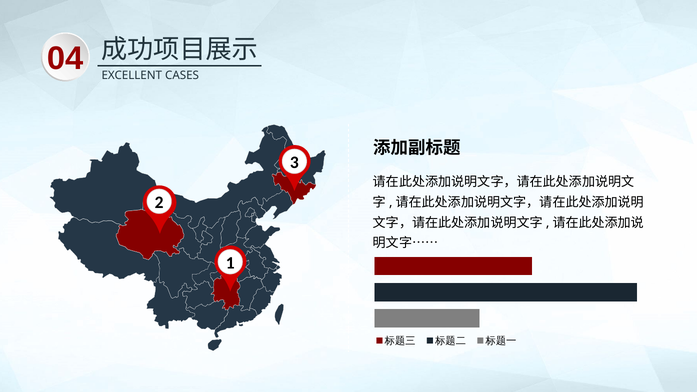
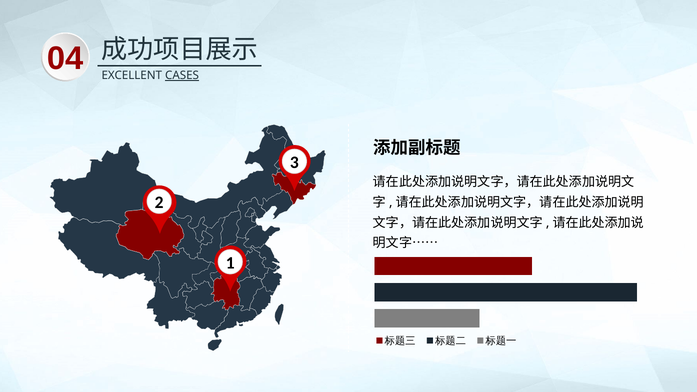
CASES underline: none -> present (182, 76)
